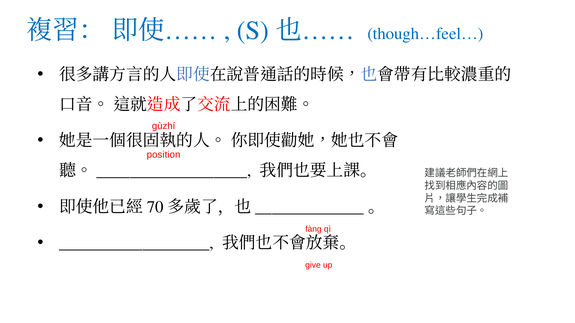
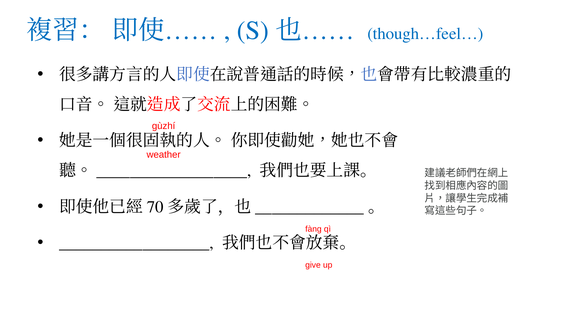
position: position -> weather (164, 155)
